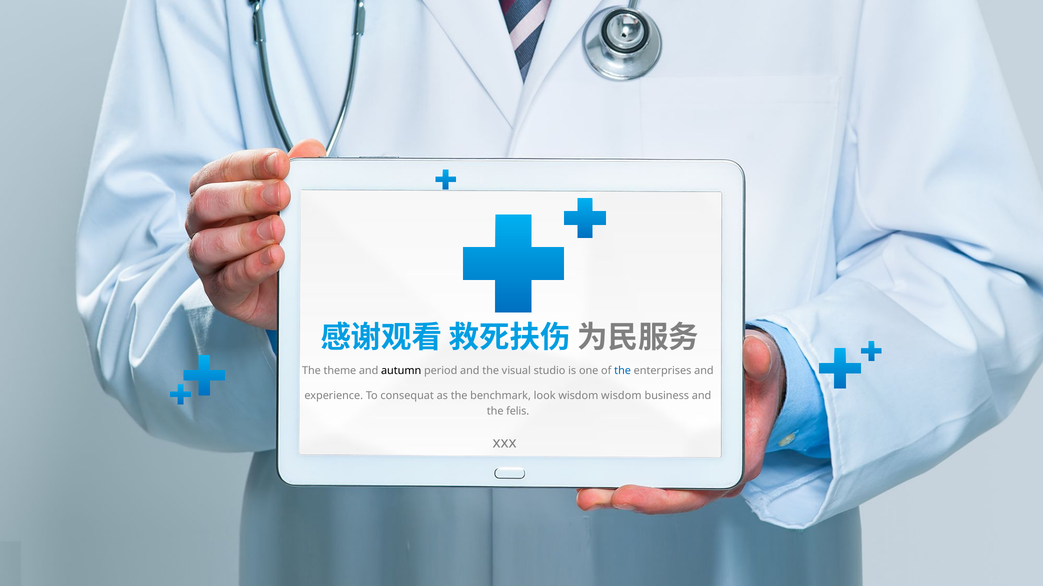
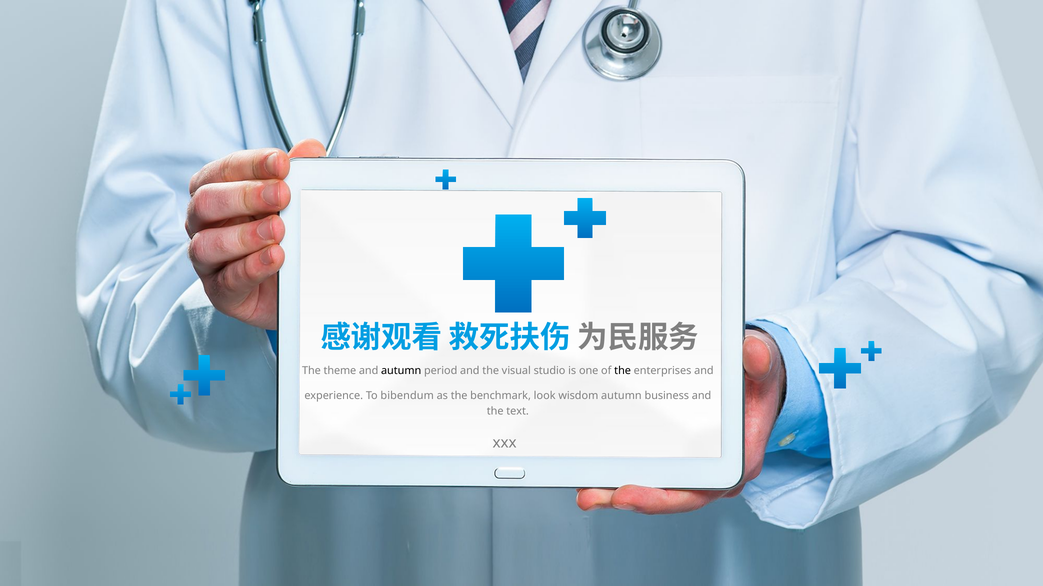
the colour: blue -> black (623, 371)
consequat: consequat -> bibendum (407, 396)
wisdom wisdom: wisdom -> autumn (621, 396)
felis: felis -> text (518, 412)
